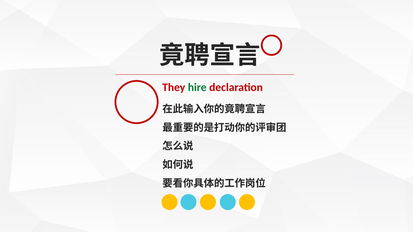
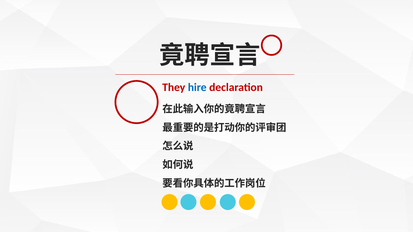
hire colour: green -> blue (197, 88)
